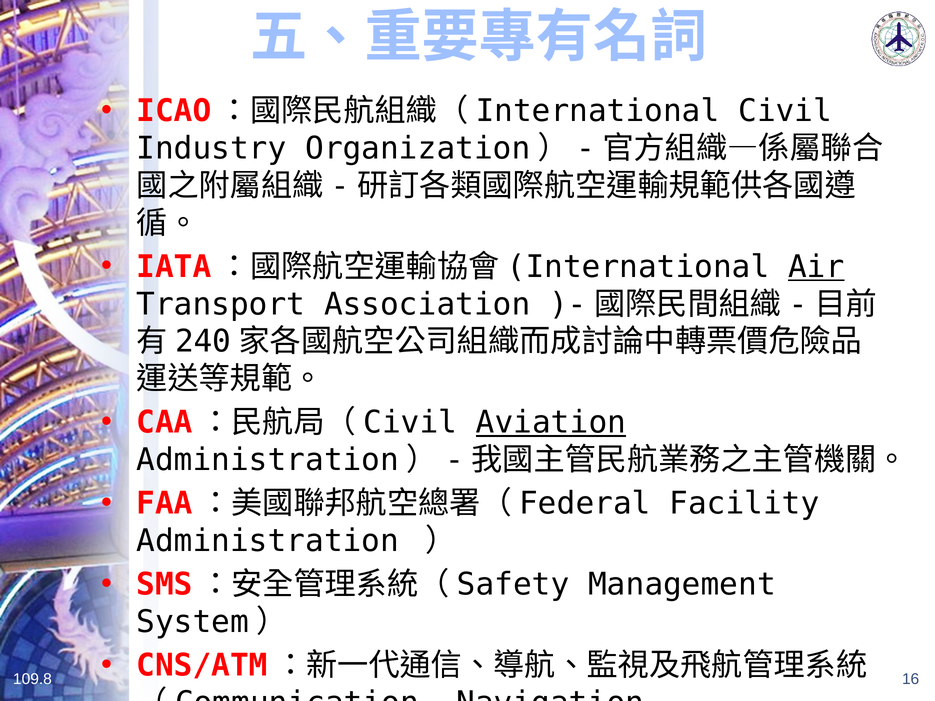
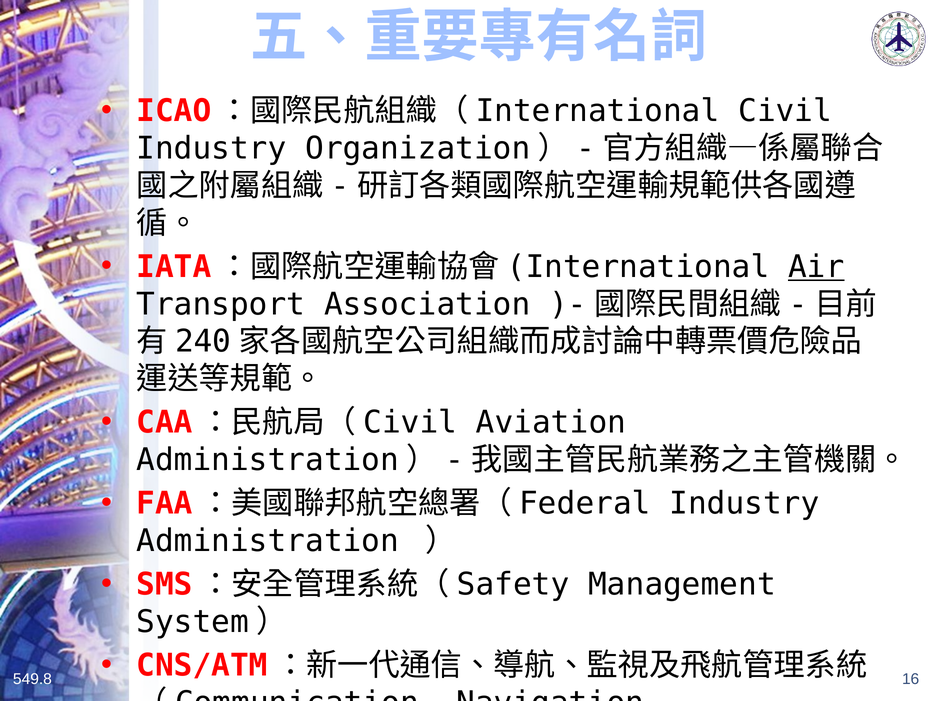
Aviation underline: present -> none (551, 423)
Facility: Facility -> Industry (744, 504)
109.8: 109.8 -> 549.8 (32, 680)
